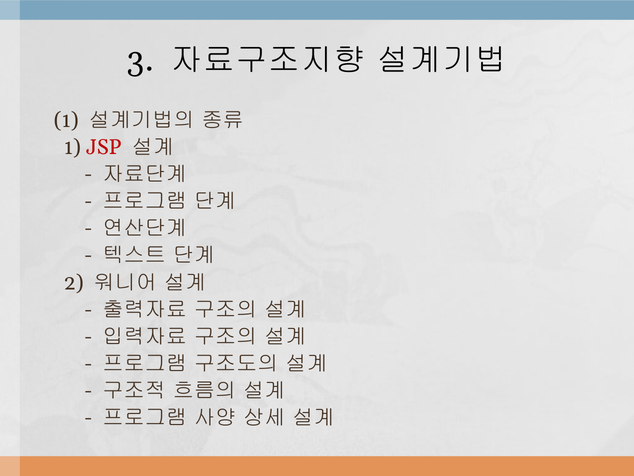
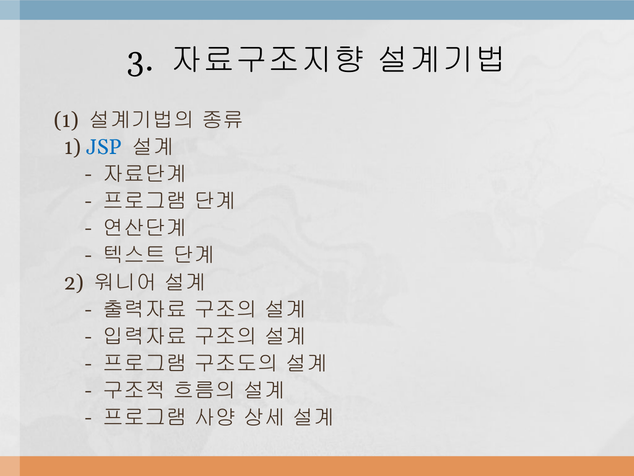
JSP colour: red -> blue (104, 147)
